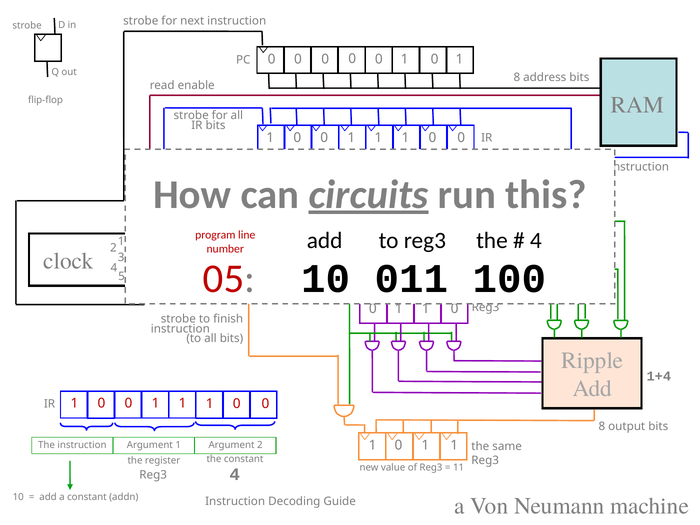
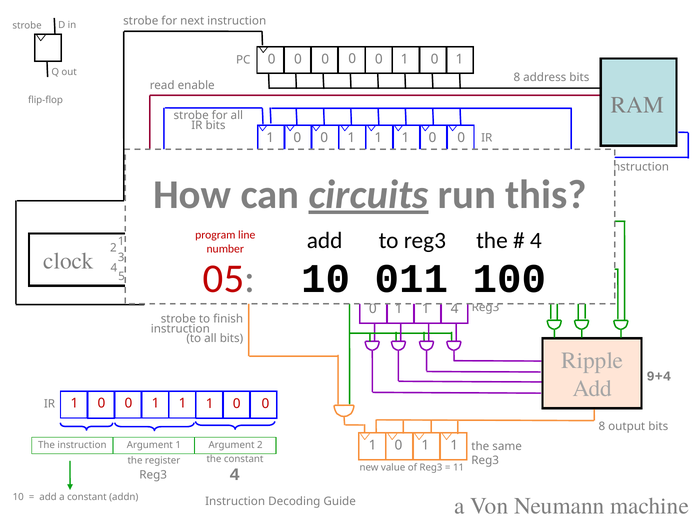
0: 0 -> 4 (455, 309)
1+4: 1+4 -> 9+4 (659, 376)
